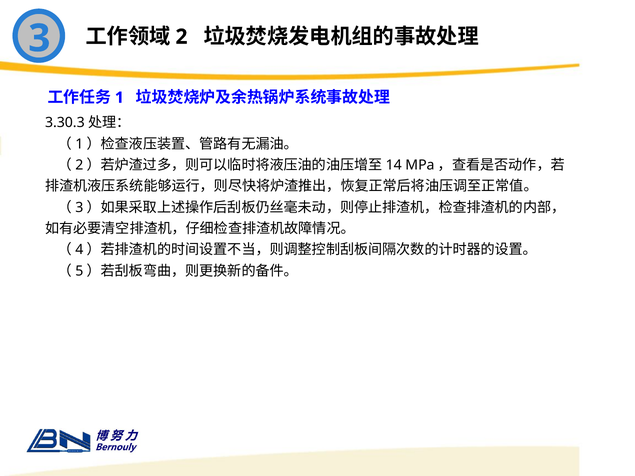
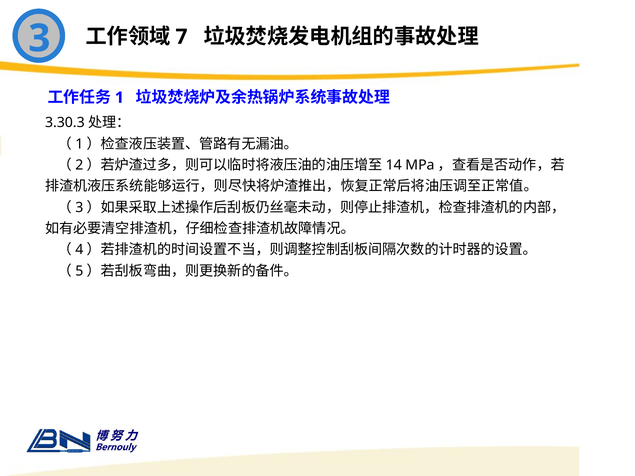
2: 2 -> 7 (182, 37)
